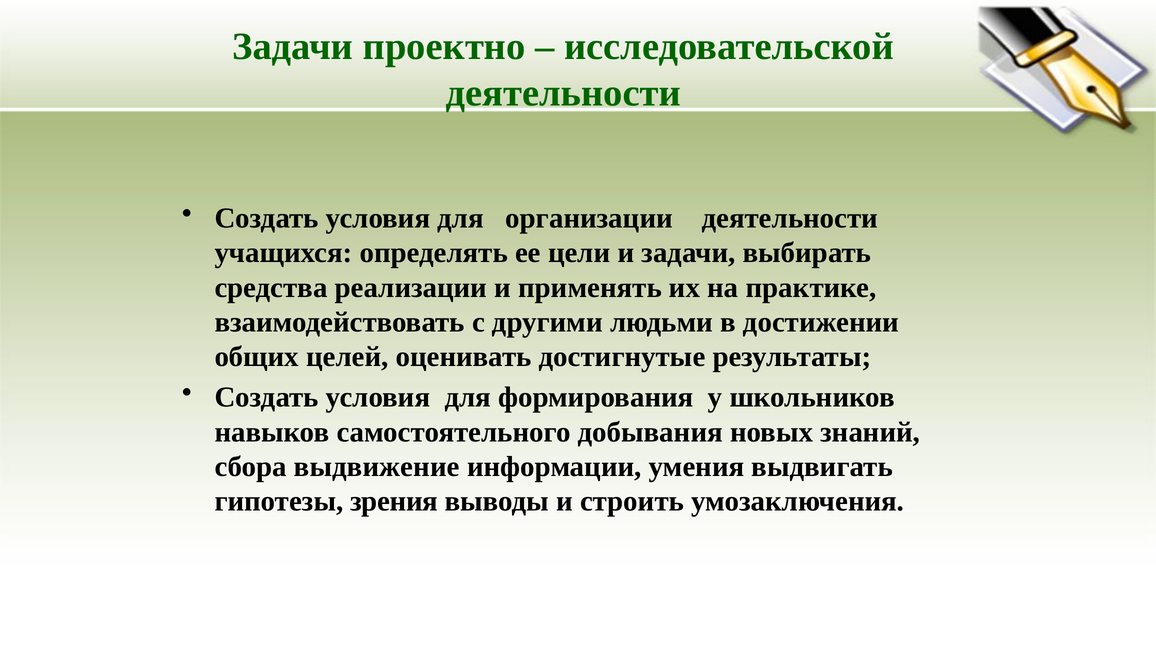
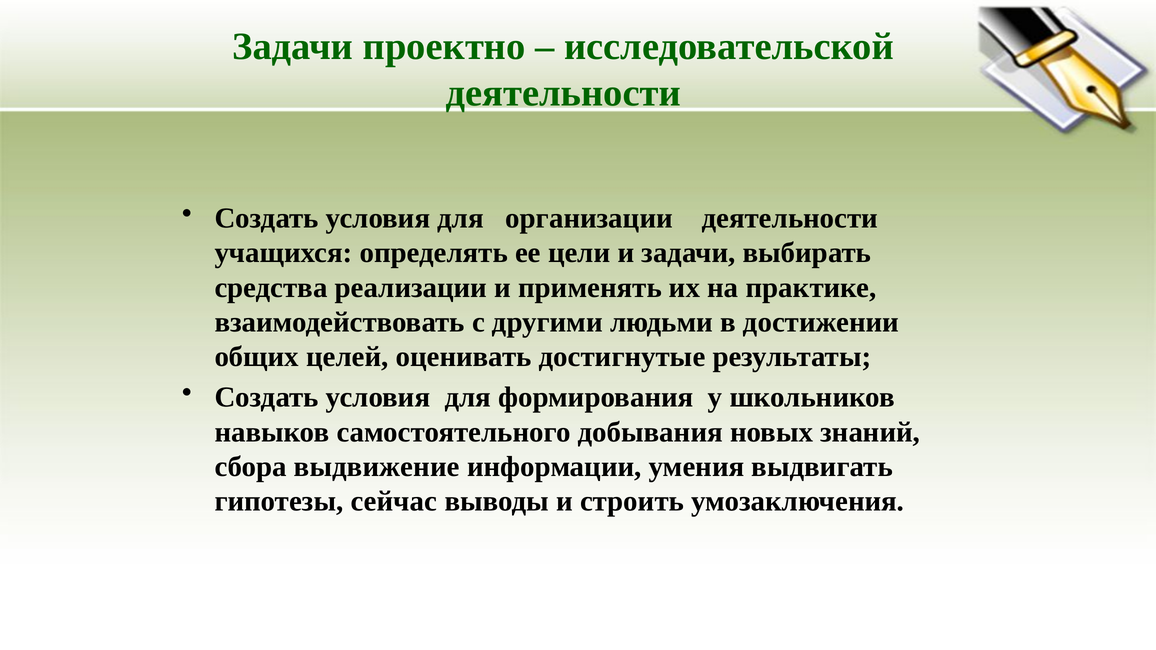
зрения: зрения -> сейчас (394, 502)
